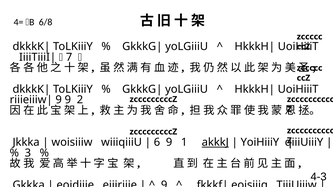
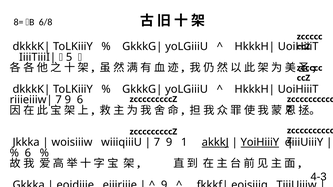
4=: 4= -> 8= (19, 22)
7: 7 -> 5 (69, 57)
9: 9 -> 7 (59, 100)
9 2: 2 -> 6 (80, 100)
6: 6 -> 7 (157, 143)
YoiHiiiY underline: none -> present (260, 143)
3: 3 -> 6 (28, 153)
